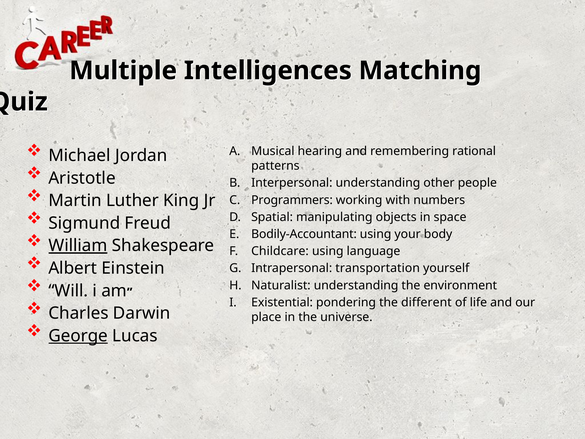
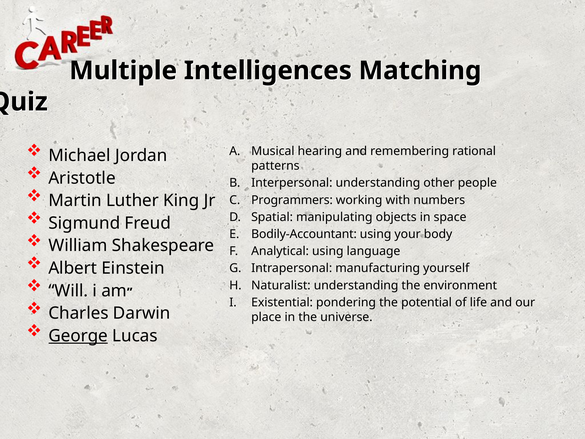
William underline: present -> none (78, 246)
Childcare: Childcare -> Analytical (280, 251)
transportation: transportation -> manufacturing (378, 268)
different: different -> potential (426, 302)
